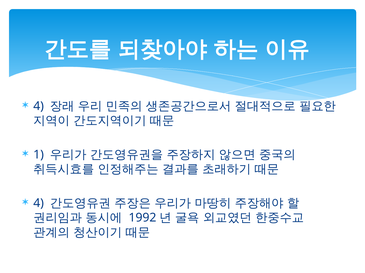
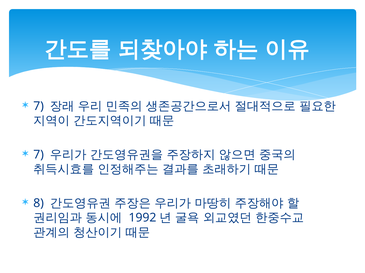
4: 4 -> 7 (39, 106)
1: 1 -> 7 (39, 155)
4: 4 -> 8 (39, 204)
